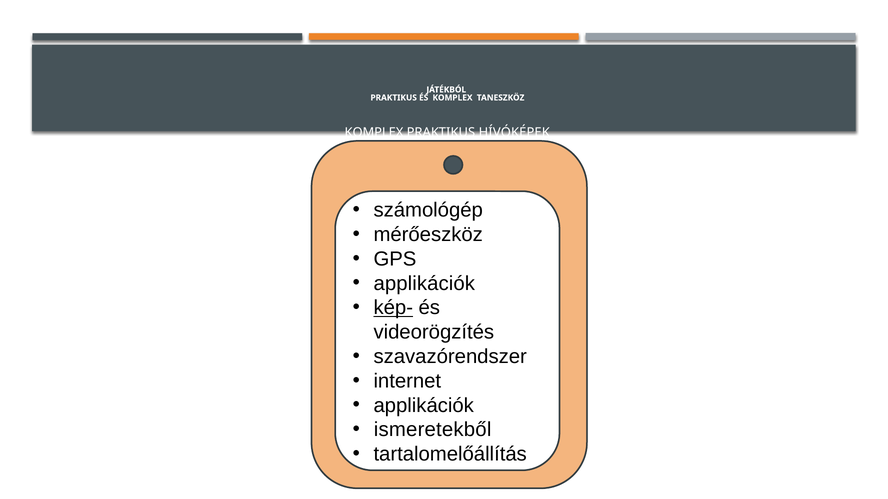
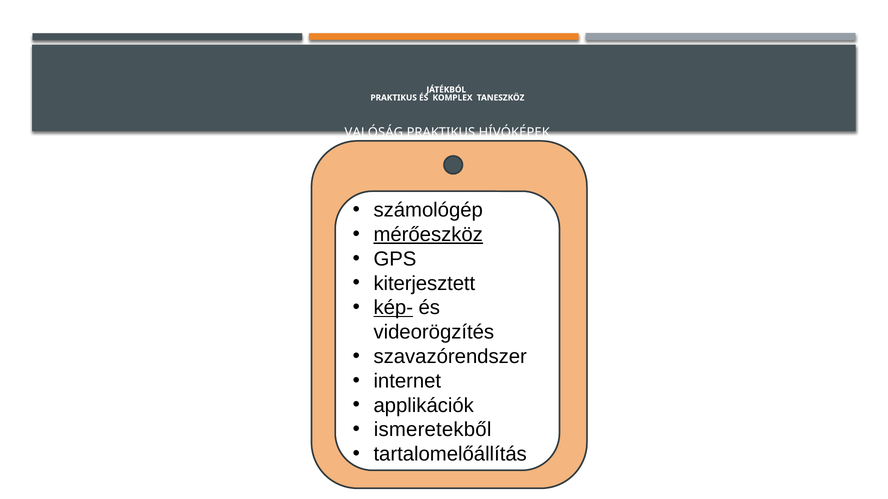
KOMPLEX: KOMPLEX -> VALÓSÁG (374, 133)
mérőeszköz underline: none -> present (428, 235)
applikációk: applikációk -> kiterjesztett (424, 284)
